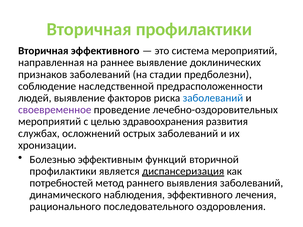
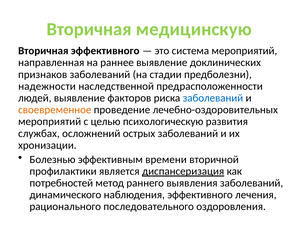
Вторичная профилактики: профилактики -> медицинскую (194, 29)
соблюдение: соблюдение -> надежности (47, 86)
своевременное colour: purple -> orange (55, 110)
здравоохранения: здравоохранения -> психологическую (163, 122)
функций: функций -> времени (166, 160)
